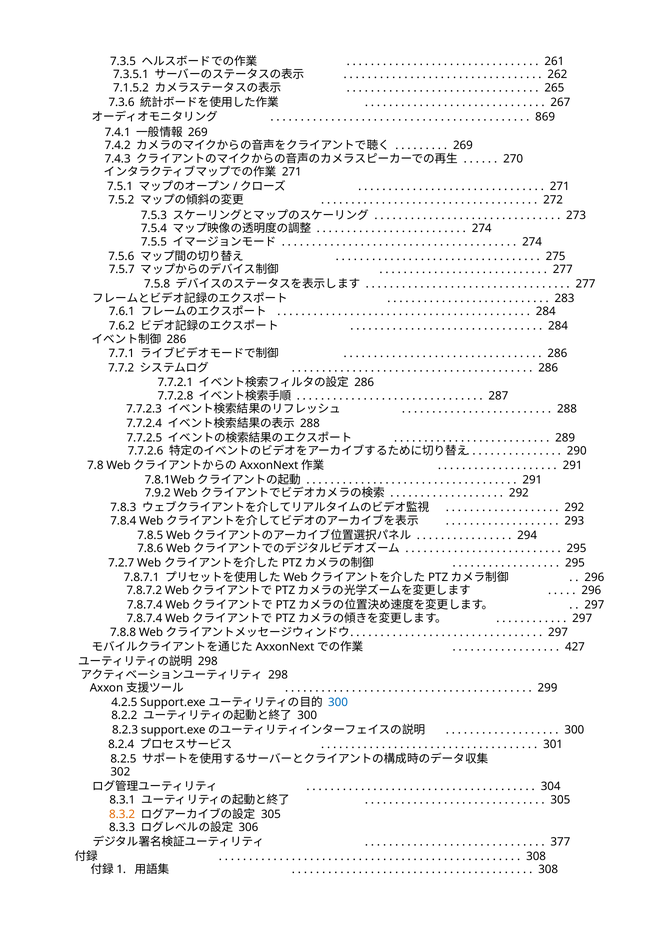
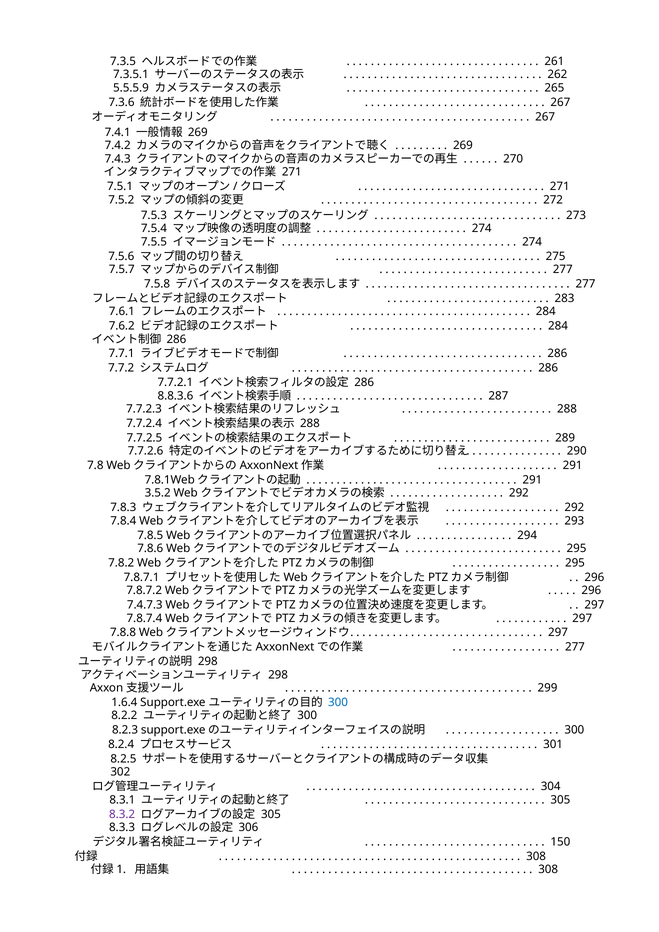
7.1.5.2: 7.1.5.2 -> 5.5.5.9 (131, 88)
869: 869 -> 267 (545, 117)
7.7.2.8: 7.7.2.8 -> 8.8.3.6 (175, 396)
7.9.2: 7.9.2 -> 3.5.2 (158, 493)
7.2.7: 7.2.7 -> 7.8.2 (121, 563)
7.8.7.4: 7.8.7.4 -> 7.4.7.3 (145, 605)
427: 427 -> 277 (575, 647)
4.2.5: 4.2.5 -> 1.6.4 (124, 702)
8.3.2 colour: orange -> purple (122, 814)
377: 377 -> 150 (560, 842)
